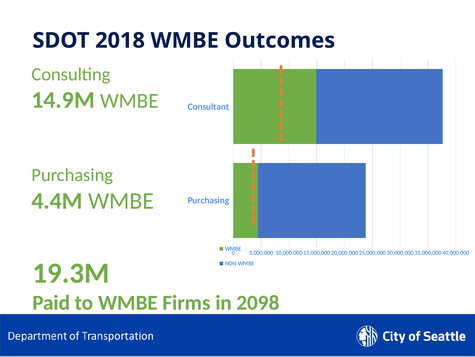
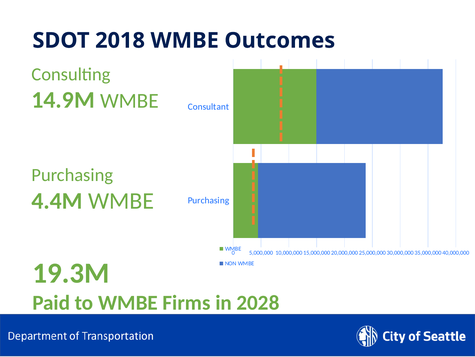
2098: 2098 -> 2028 (258, 302)
